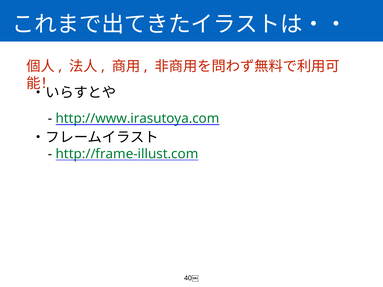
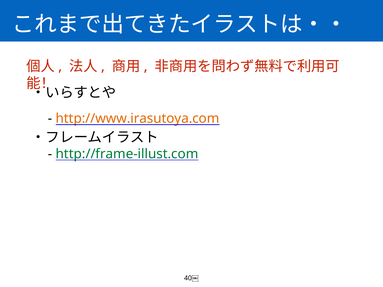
http://www.irasutoya.com colour: green -> orange (138, 119)
